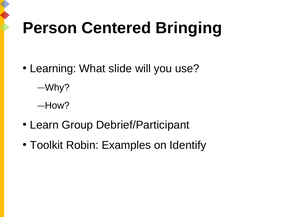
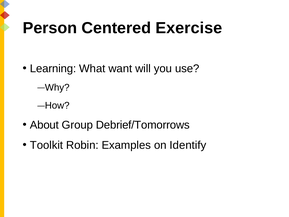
Bringing: Bringing -> Exercise (189, 28)
slide: slide -> want (120, 69)
Learn: Learn -> About (44, 125)
Debrief/Participant: Debrief/Participant -> Debrief/Tomorrows (143, 125)
